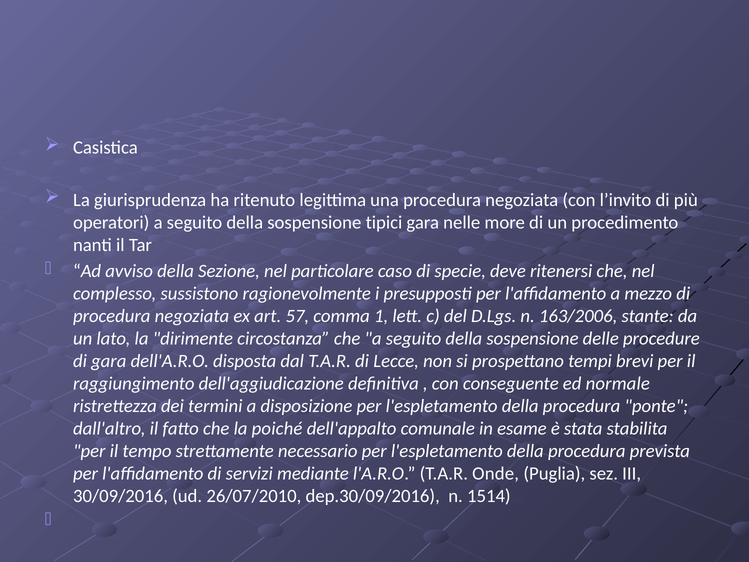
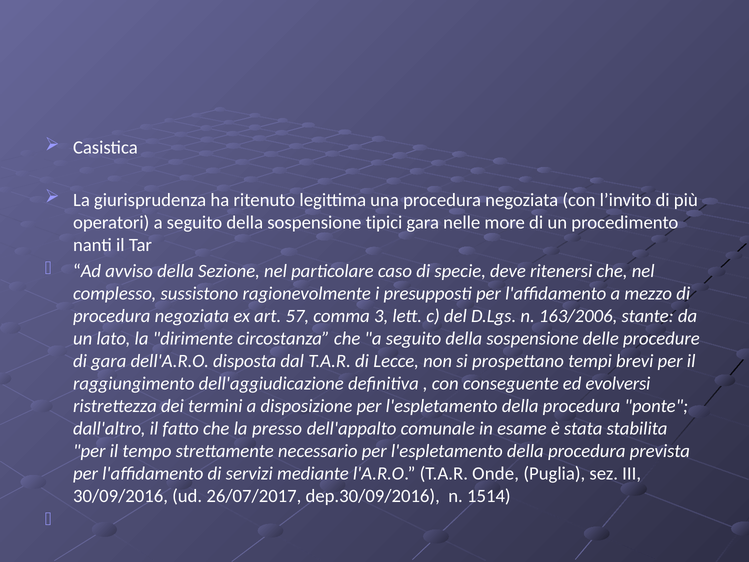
1: 1 -> 3 (381, 316)
normale: normale -> evolversi (618, 383)
poiché: poiché -> presso (277, 428)
26/07/2010: 26/07/2010 -> 26/07/2017 (254, 496)
